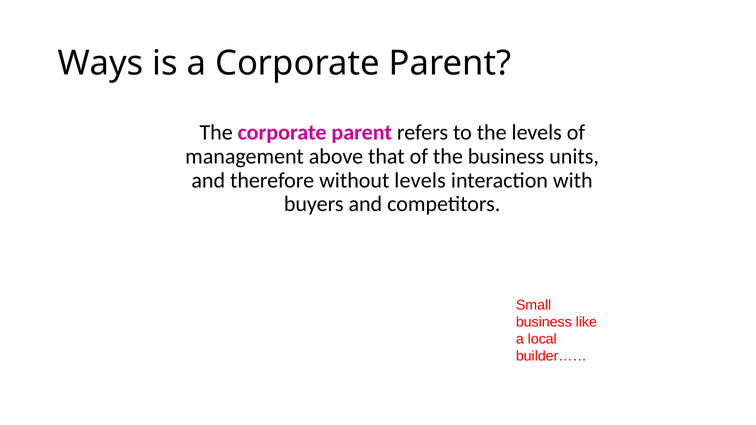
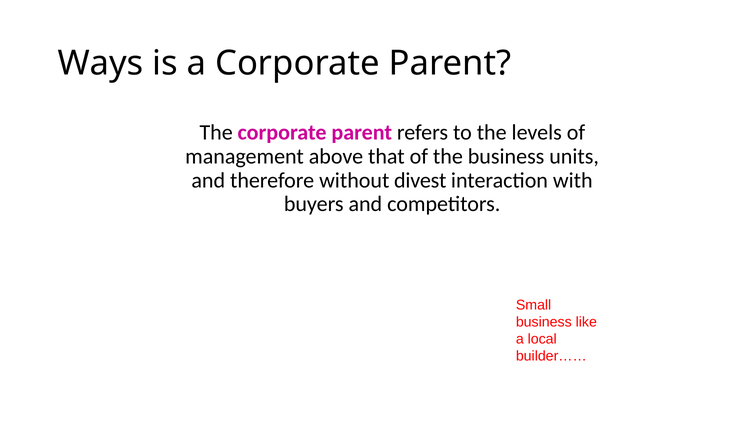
without levels: levels -> divest (420, 180)
